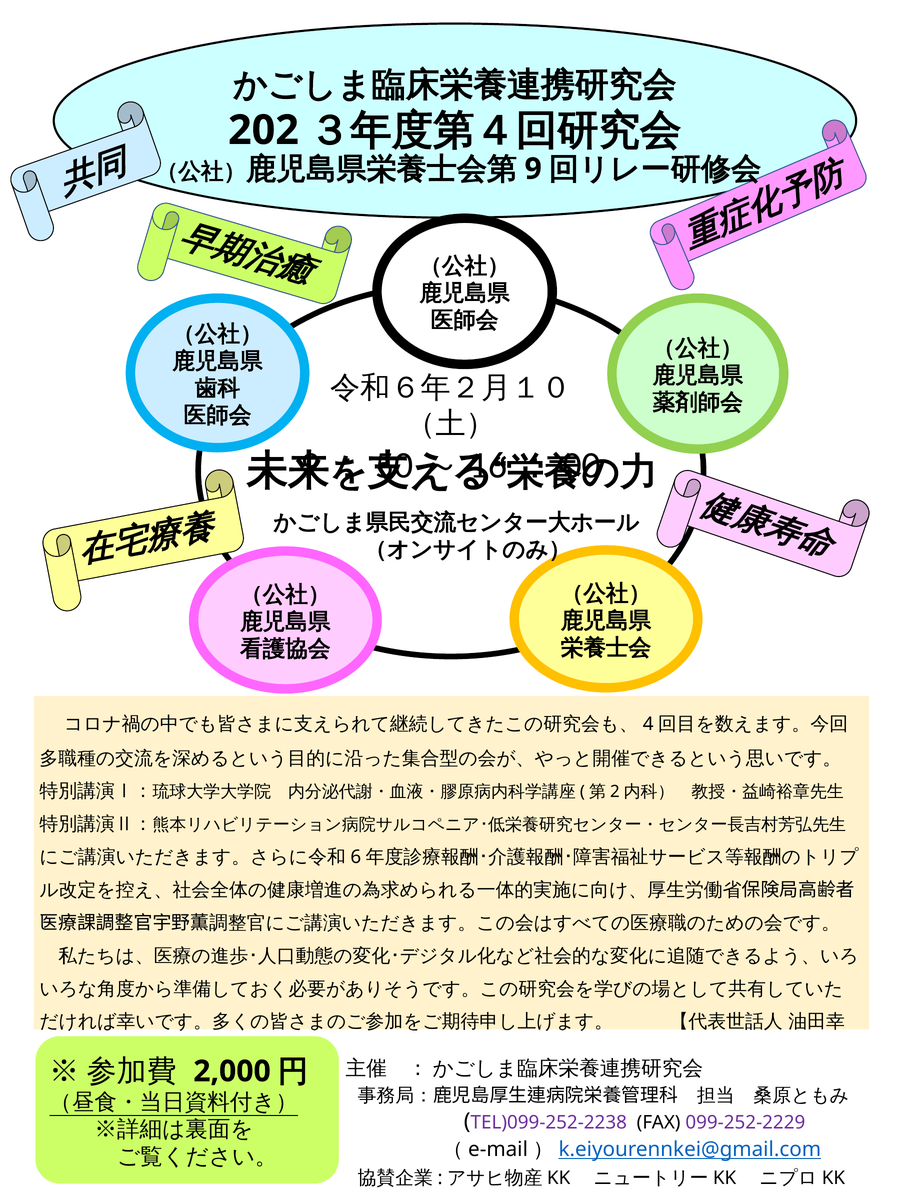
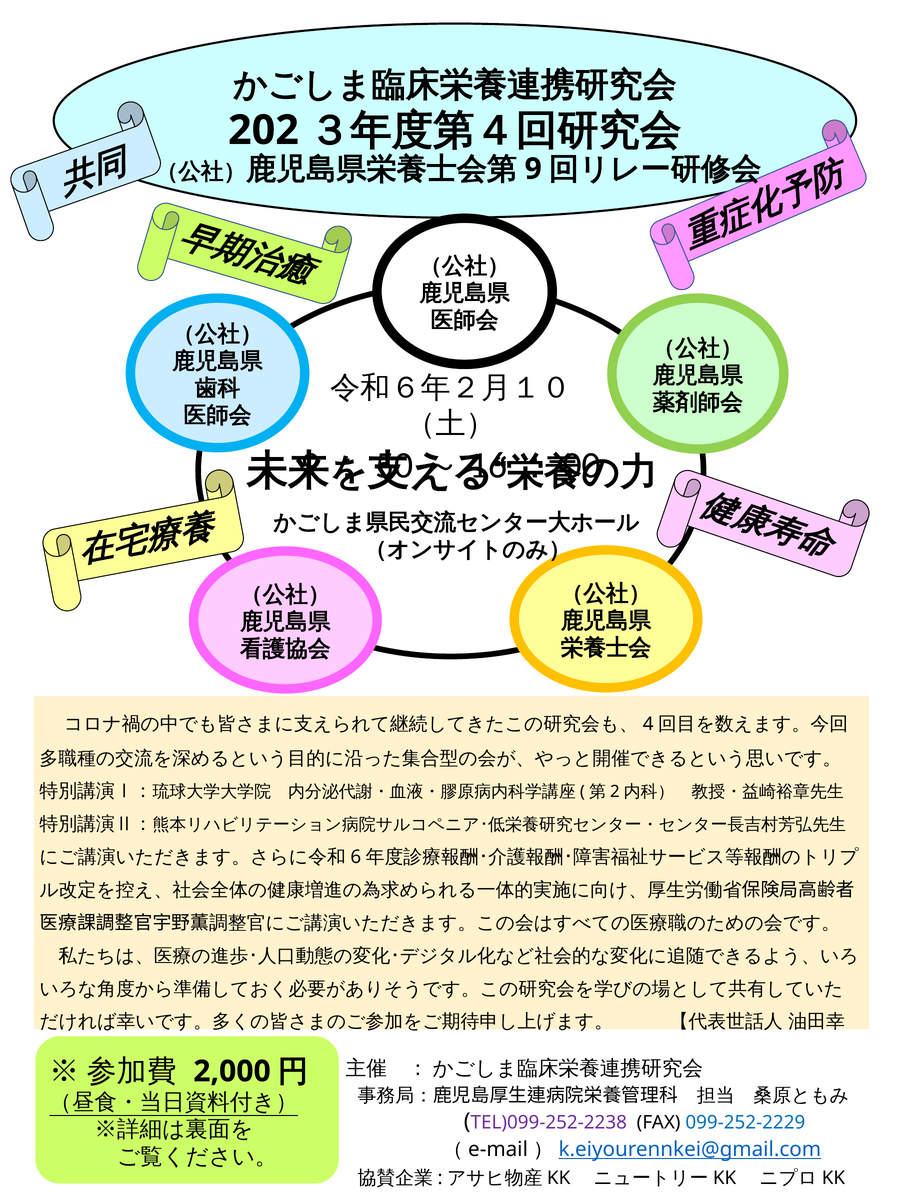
099-252-2229 colour: purple -> blue (745, 1123)
